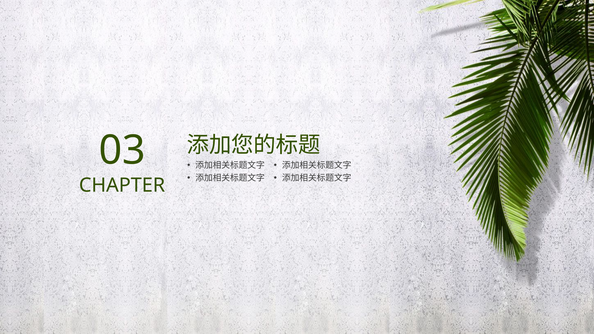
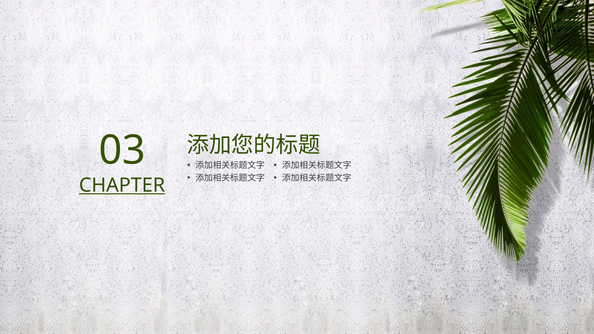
CHAPTER underline: none -> present (122, 185)
